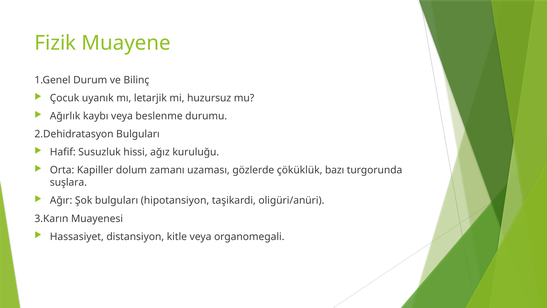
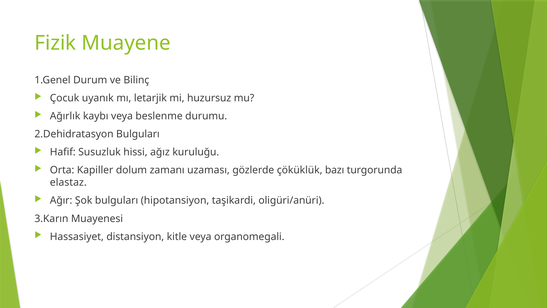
suşlara: suşlara -> elastaz (68, 182)
